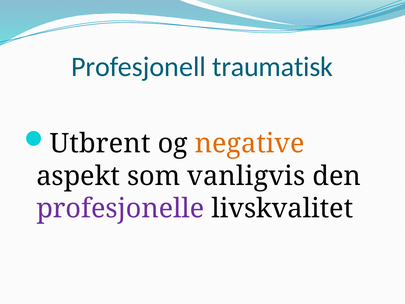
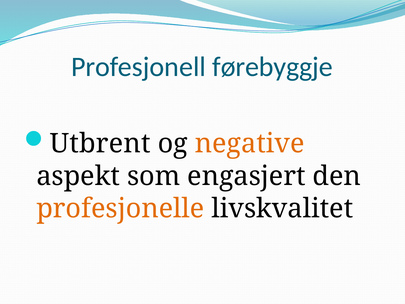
traumatisk: traumatisk -> førebyggje (273, 67)
vanligvis: vanligvis -> engasjert (246, 176)
profesjonelle colour: purple -> orange (120, 208)
